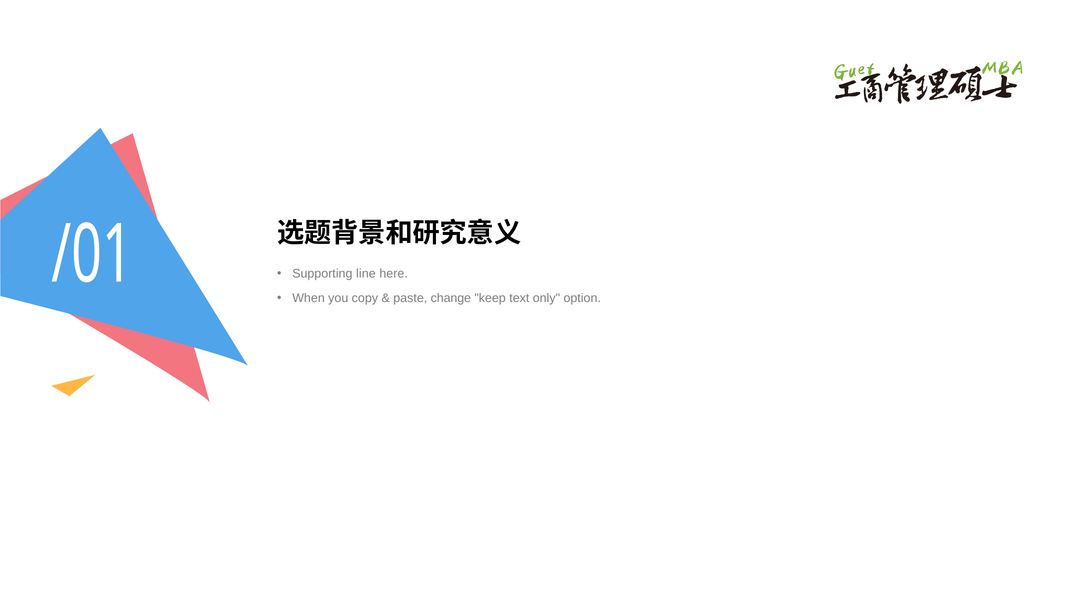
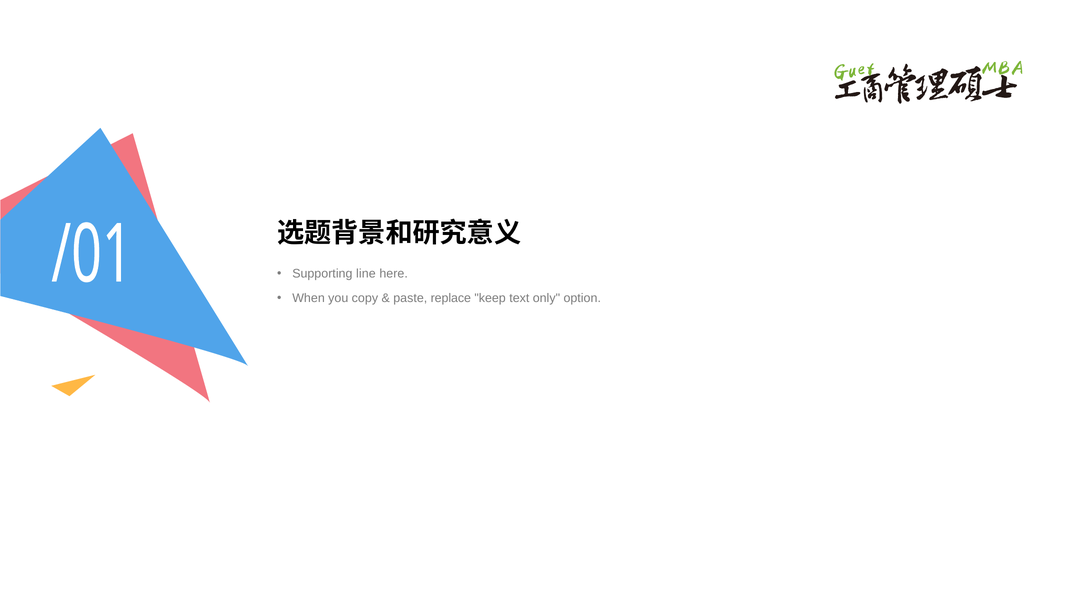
change: change -> replace (451, 298)
